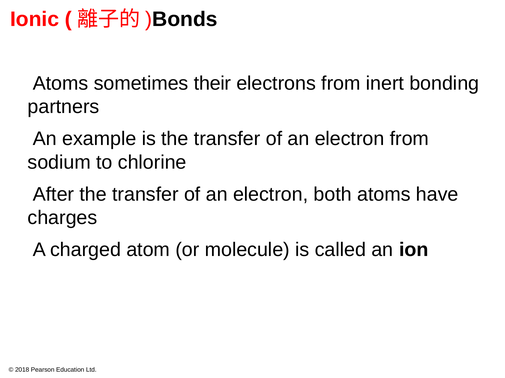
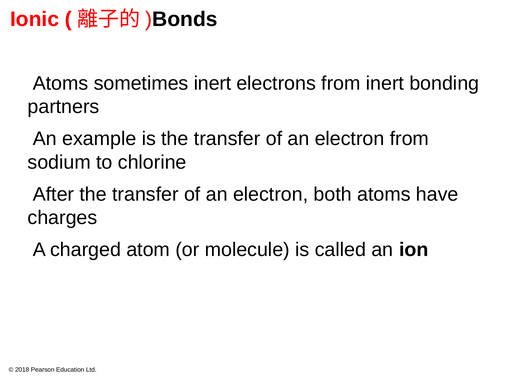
sometimes their: their -> inert (213, 83)
